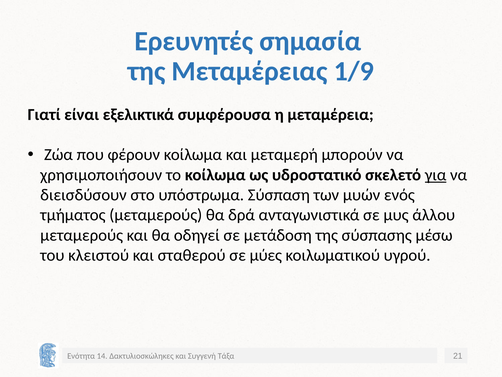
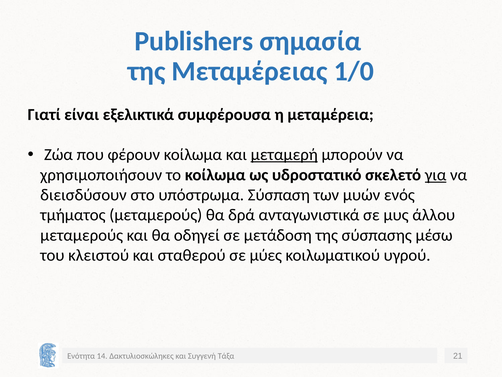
Ερευνητές: Ερευνητές -> Publishers (194, 41)
1/9: 1/9 -> 1/0 (354, 71)
μεταμερή underline: none -> present (284, 155)
